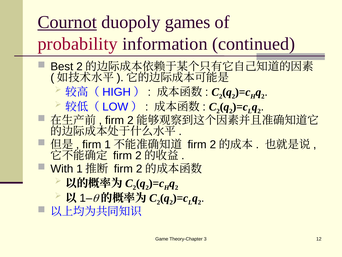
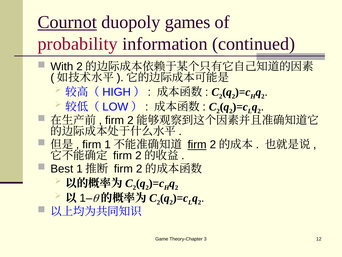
Best: Best -> With (62, 67)
firm underline: none -> present (197, 144)
With: With -> Best (62, 169)
